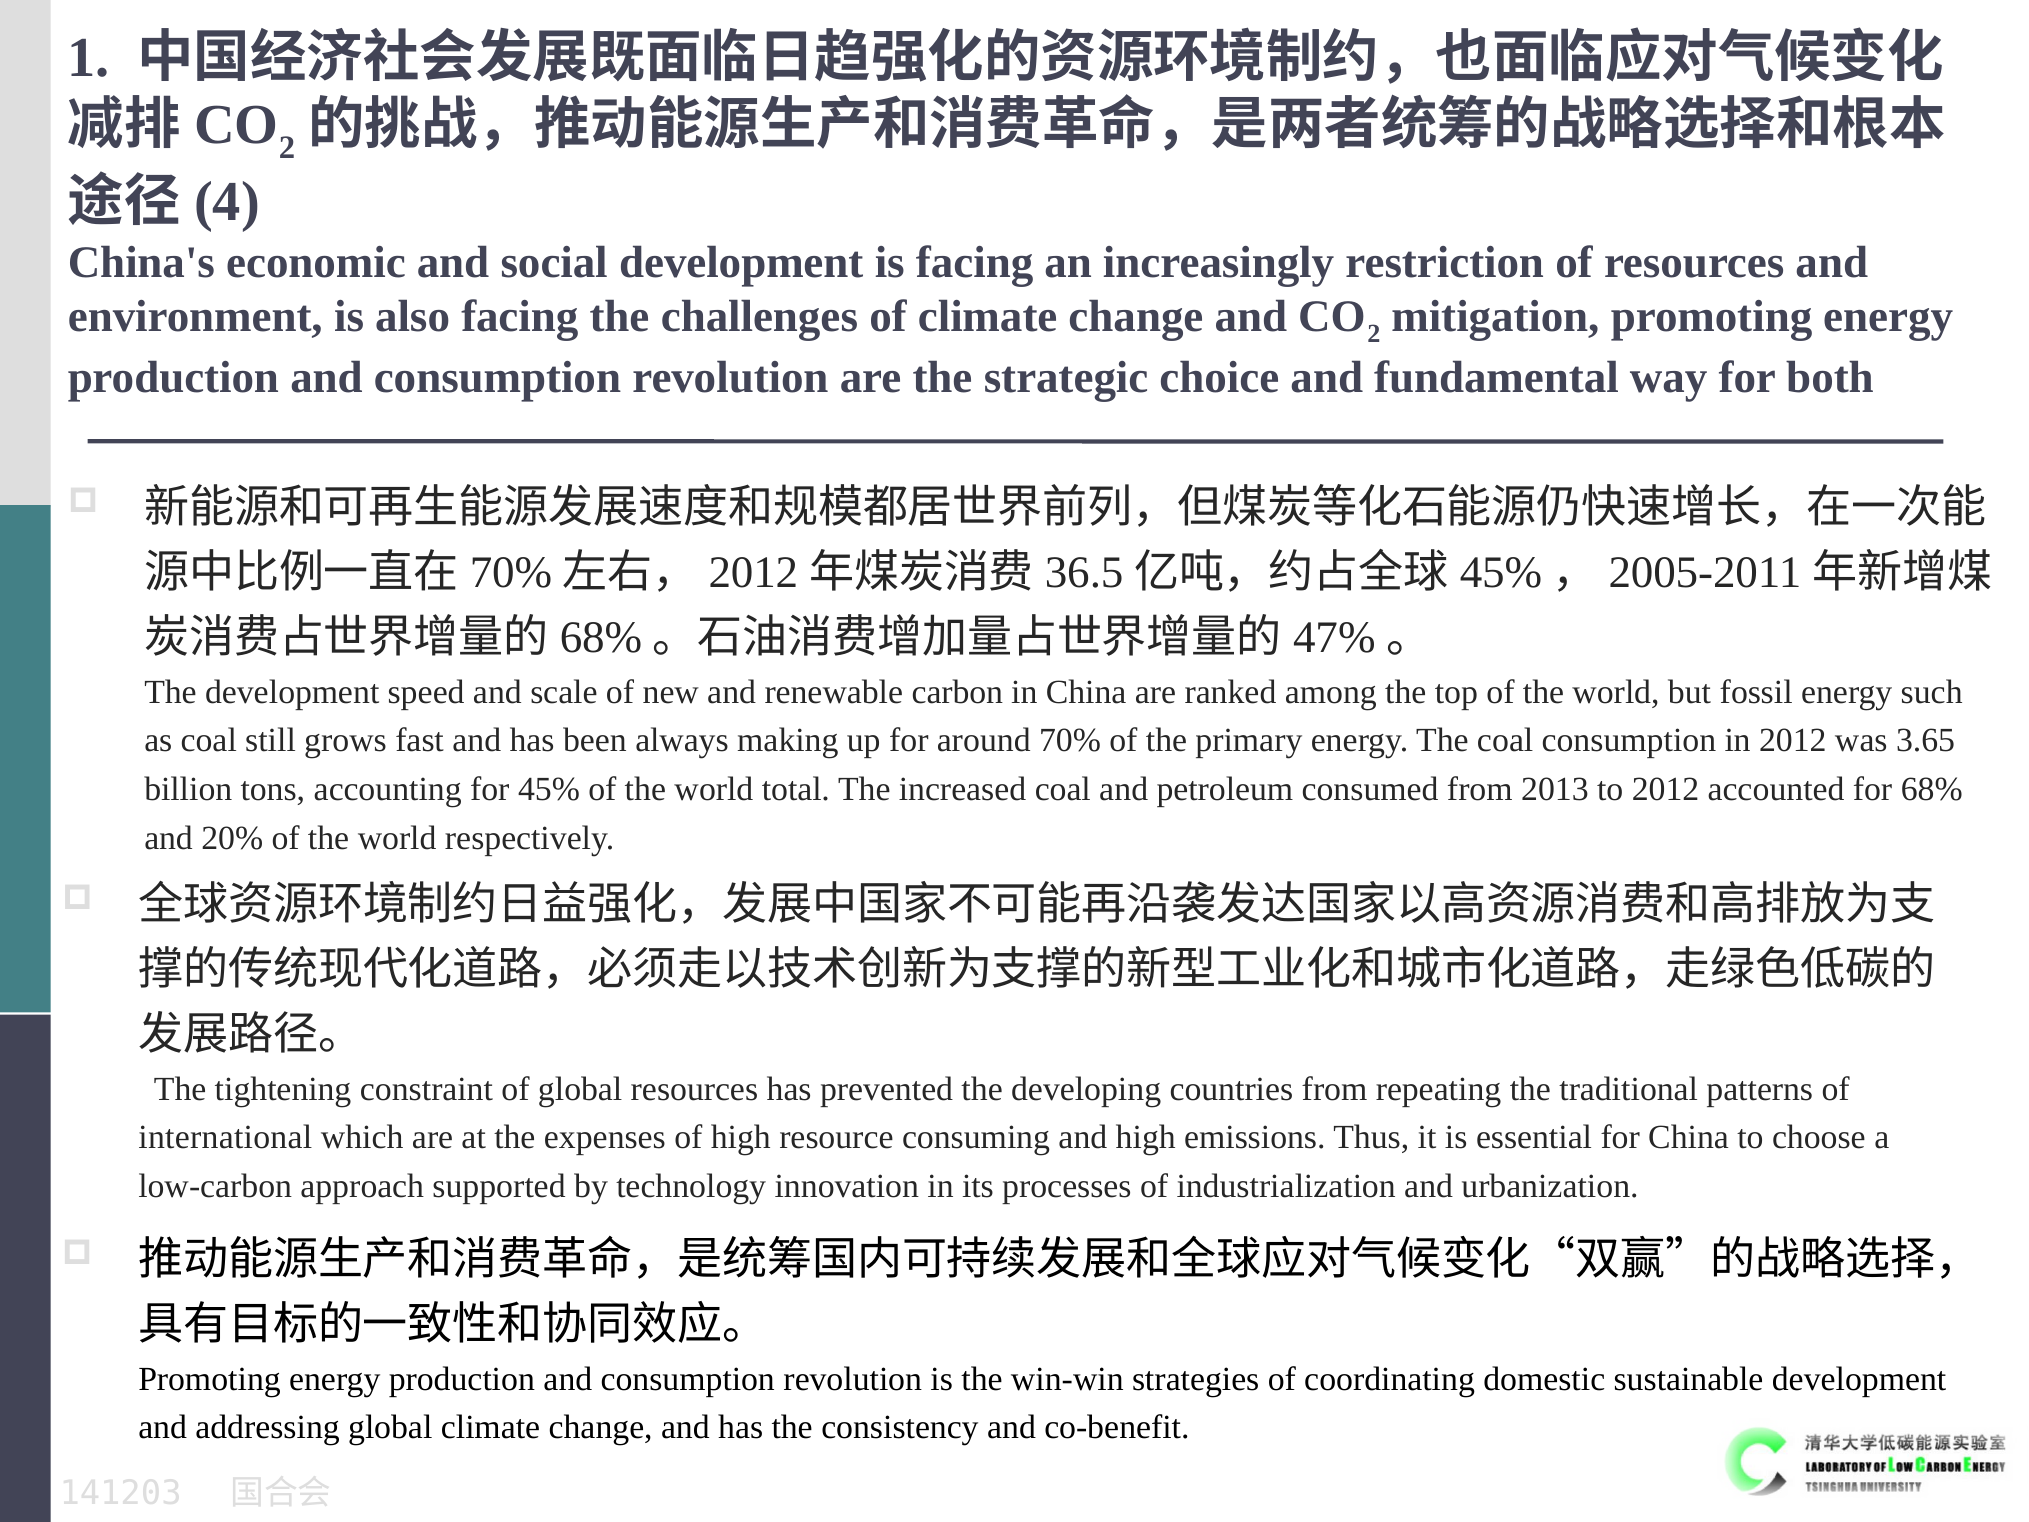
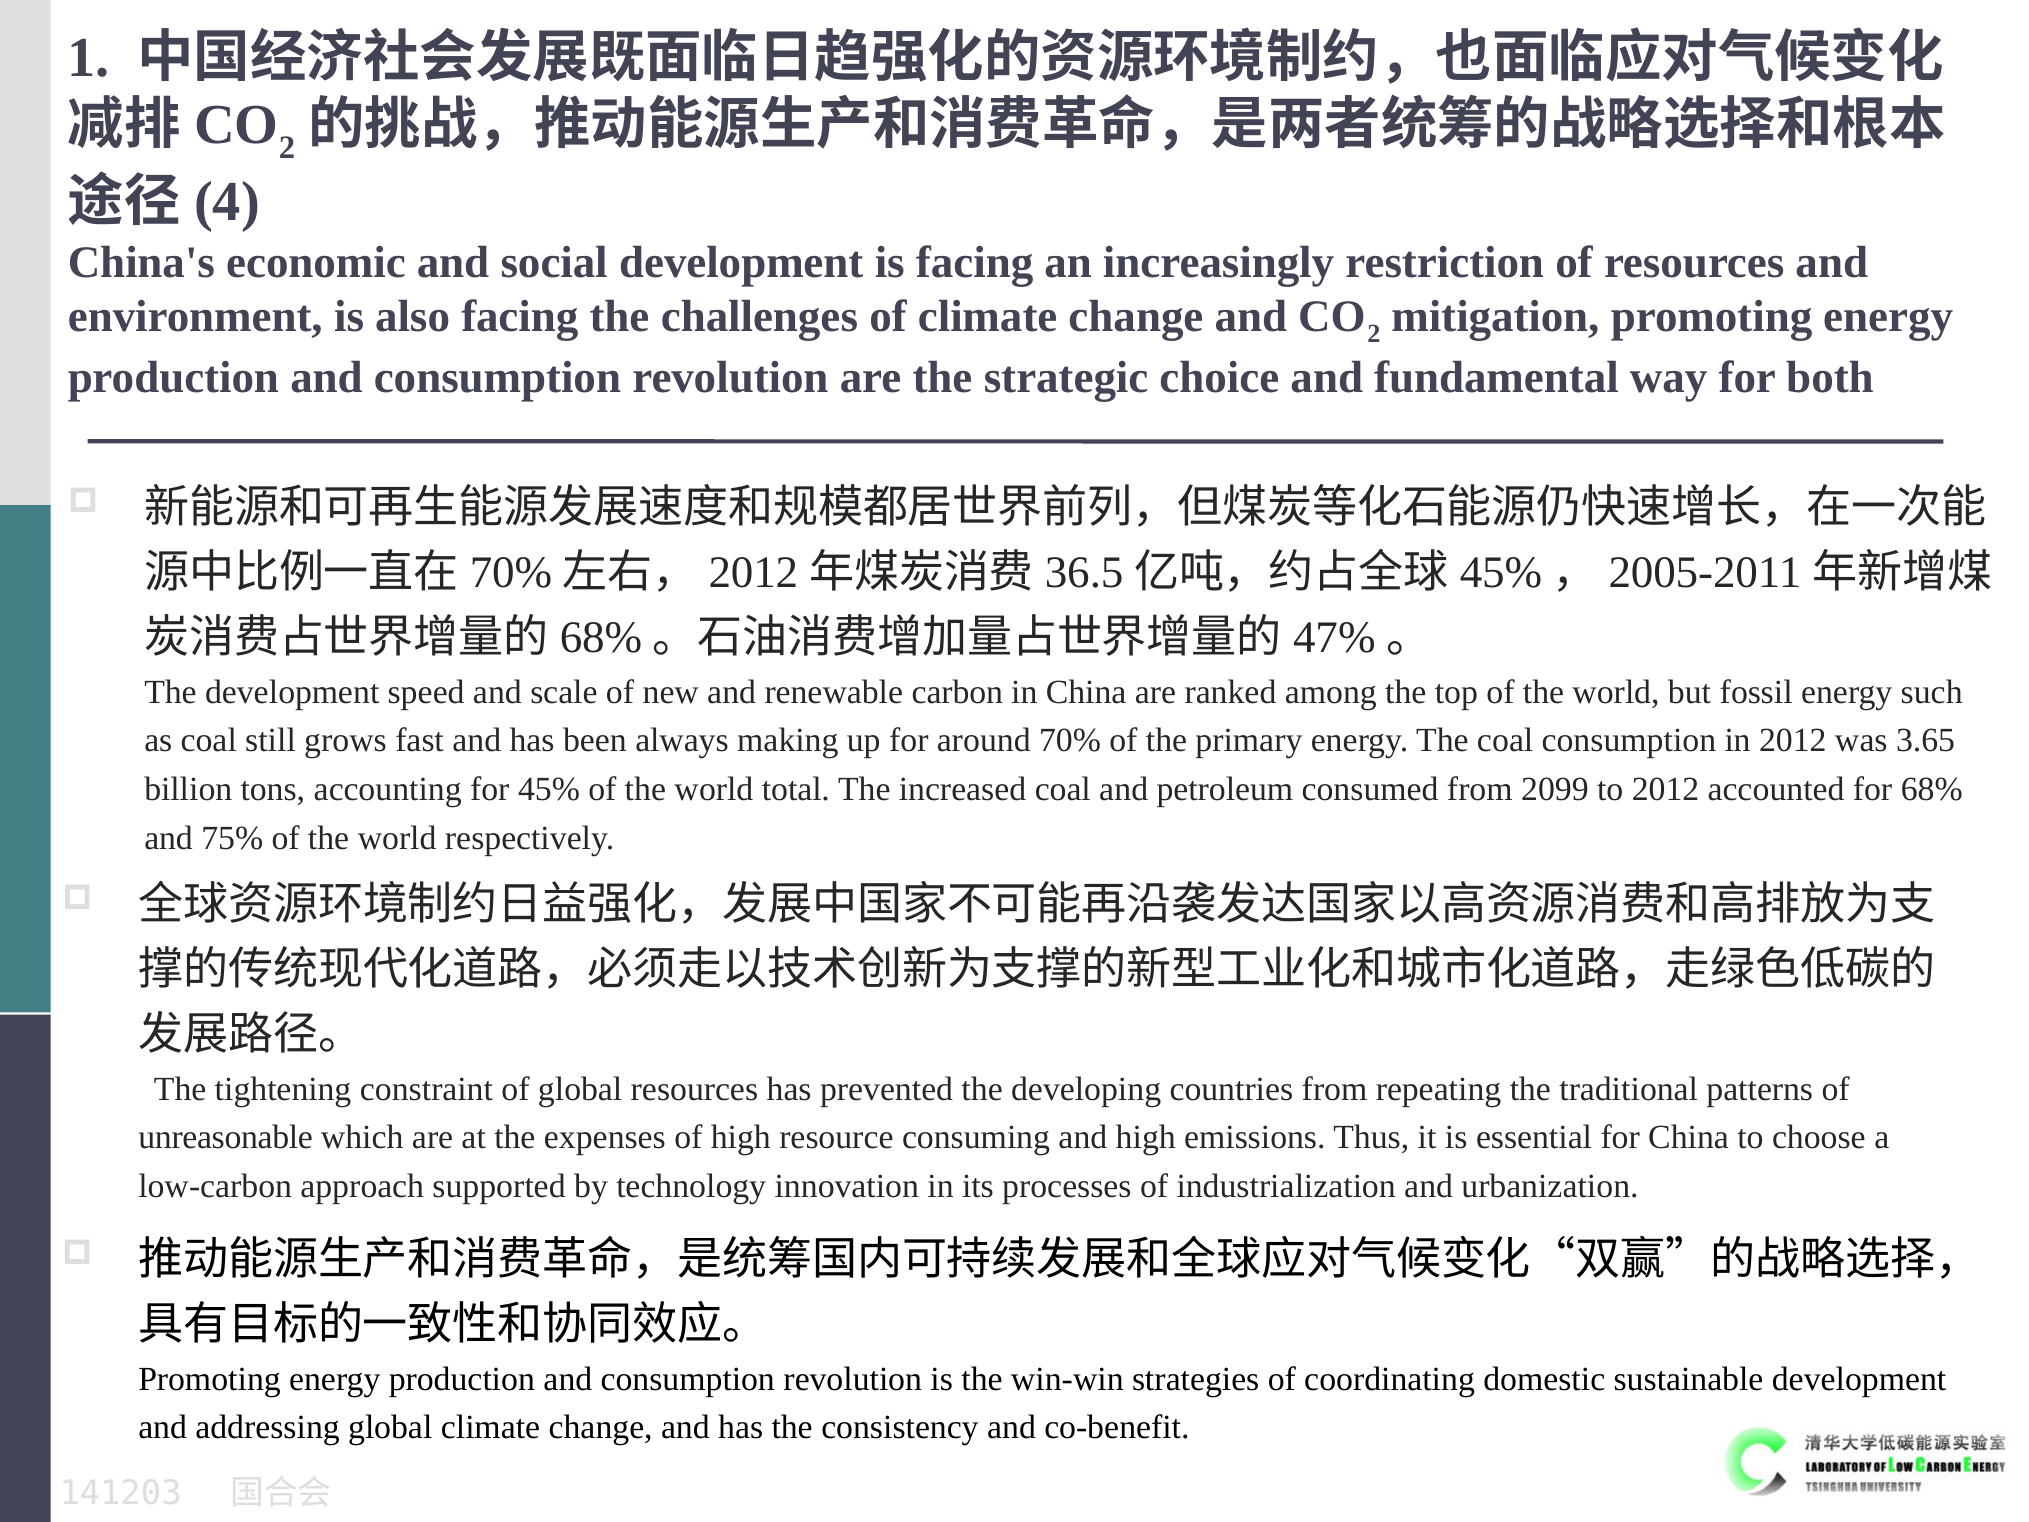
2013: 2013 -> 2099 (1555, 789)
20%: 20% -> 75% (232, 838)
international: international -> unreasonable (226, 1138)
